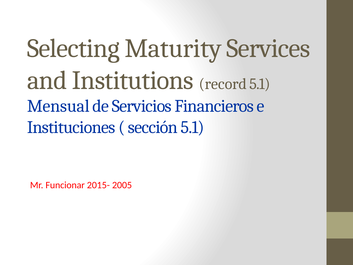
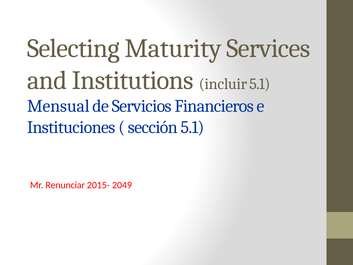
record: record -> incluir (223, 84)
Funcionar: Funcionar -> Renunciar (65, 185)
2005: 2005 -> 2049 (122, 185)
